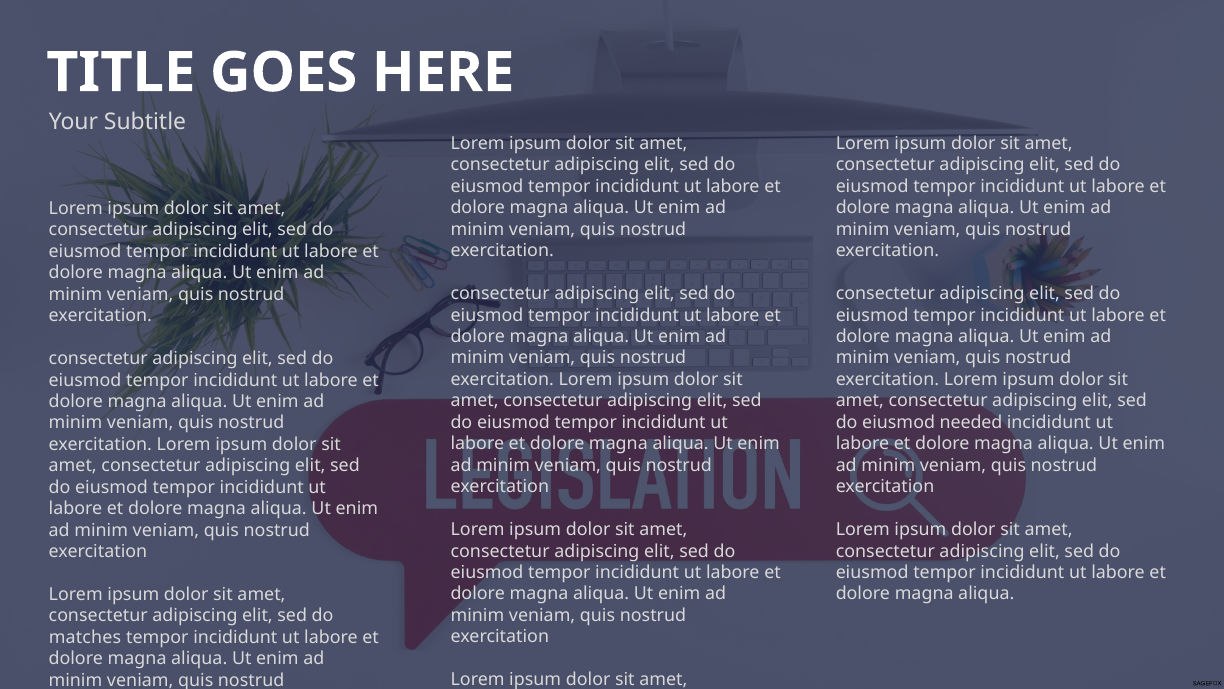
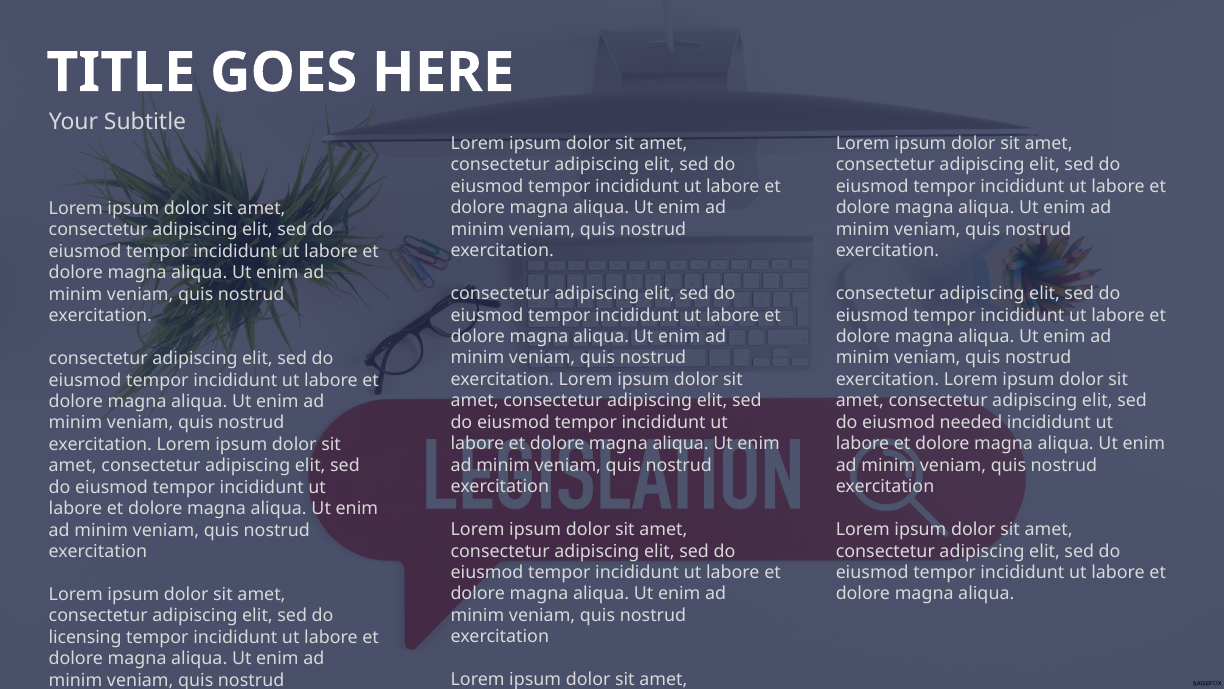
matches: matches -> licensing (85, 637)
